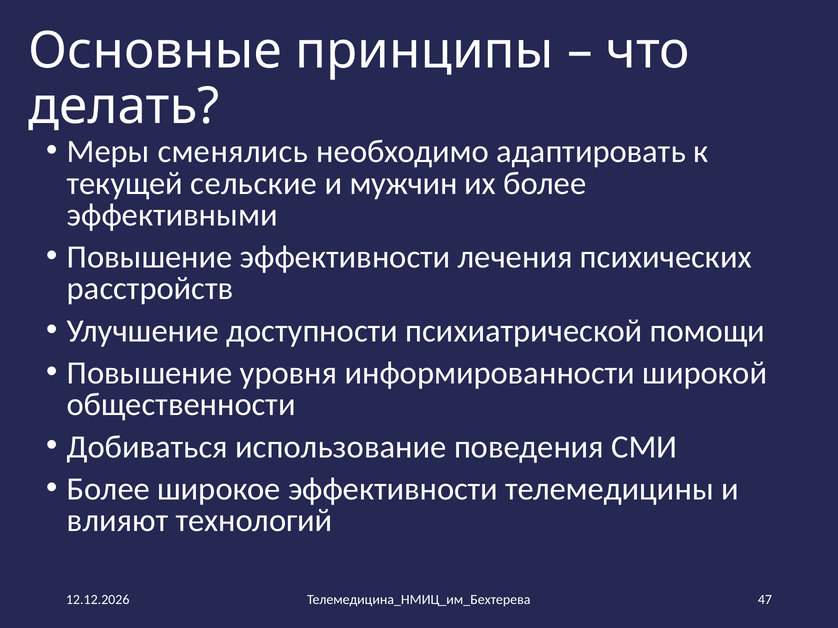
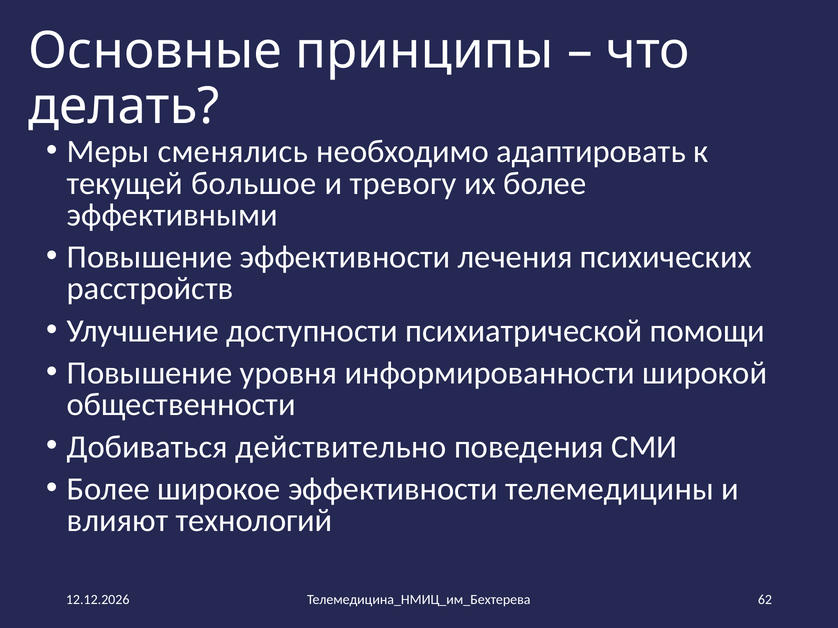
сельские: сельские -> большое (254, 183)
мужчин: мужчин -> тревогу (403, 183)
использование: использование -> действительно (341, 447)
47: 47 -> 62 (765, 600)
